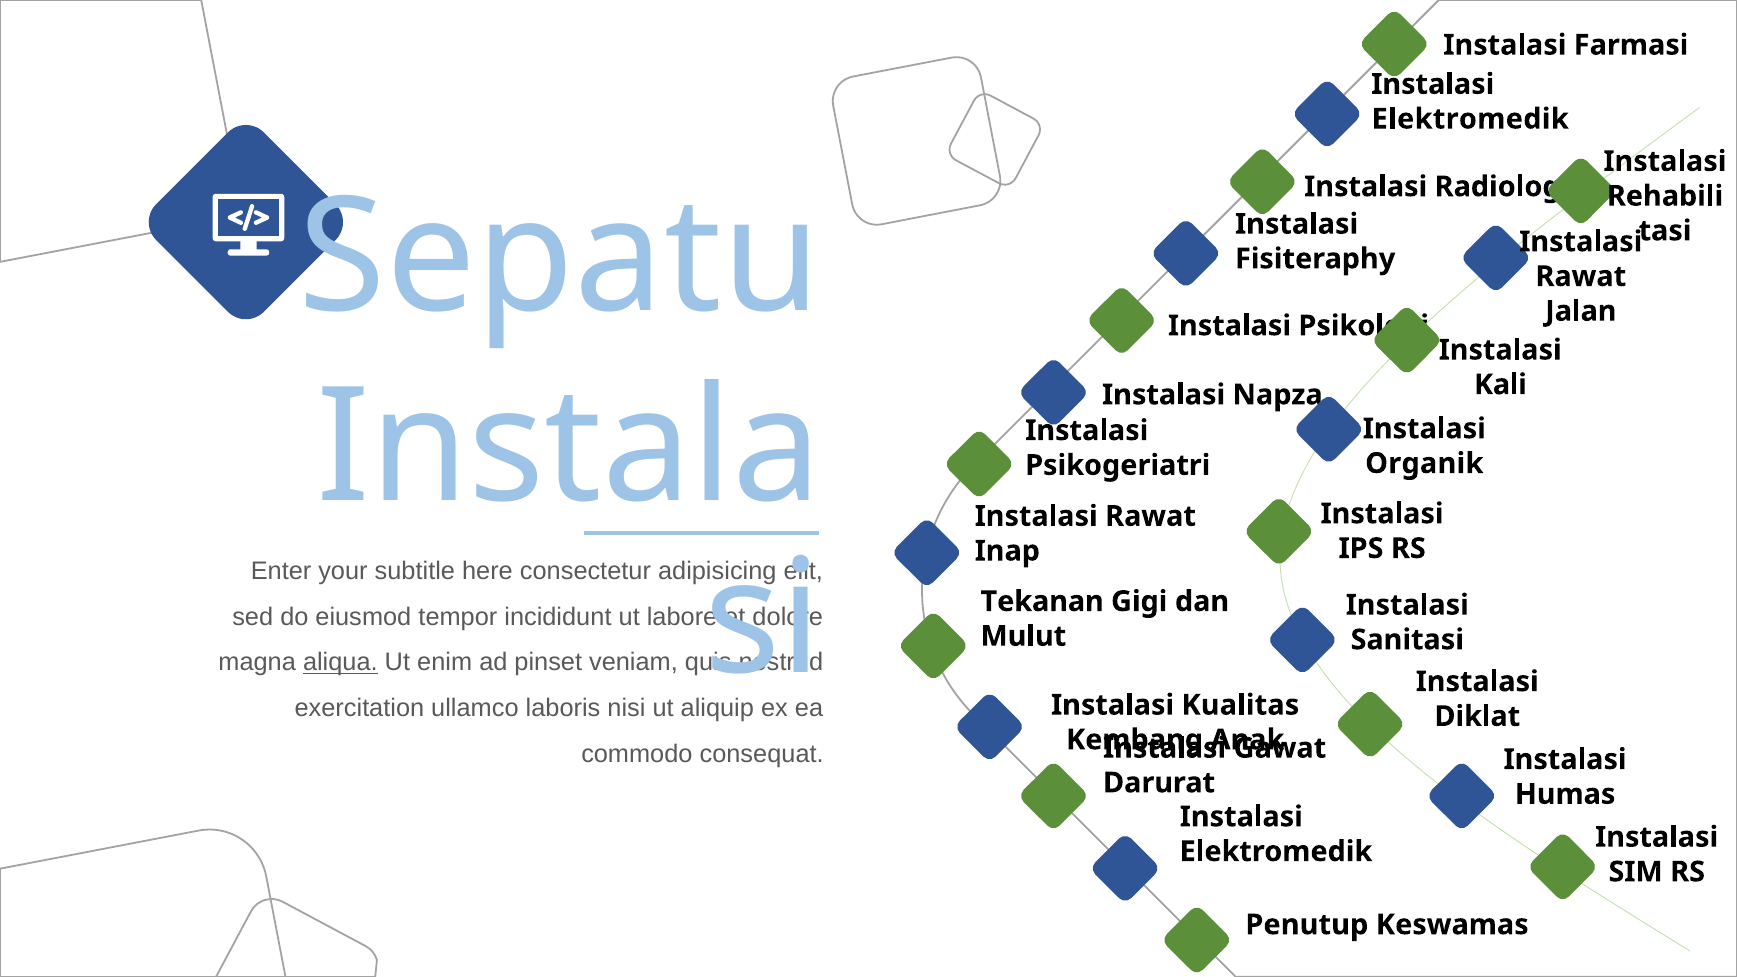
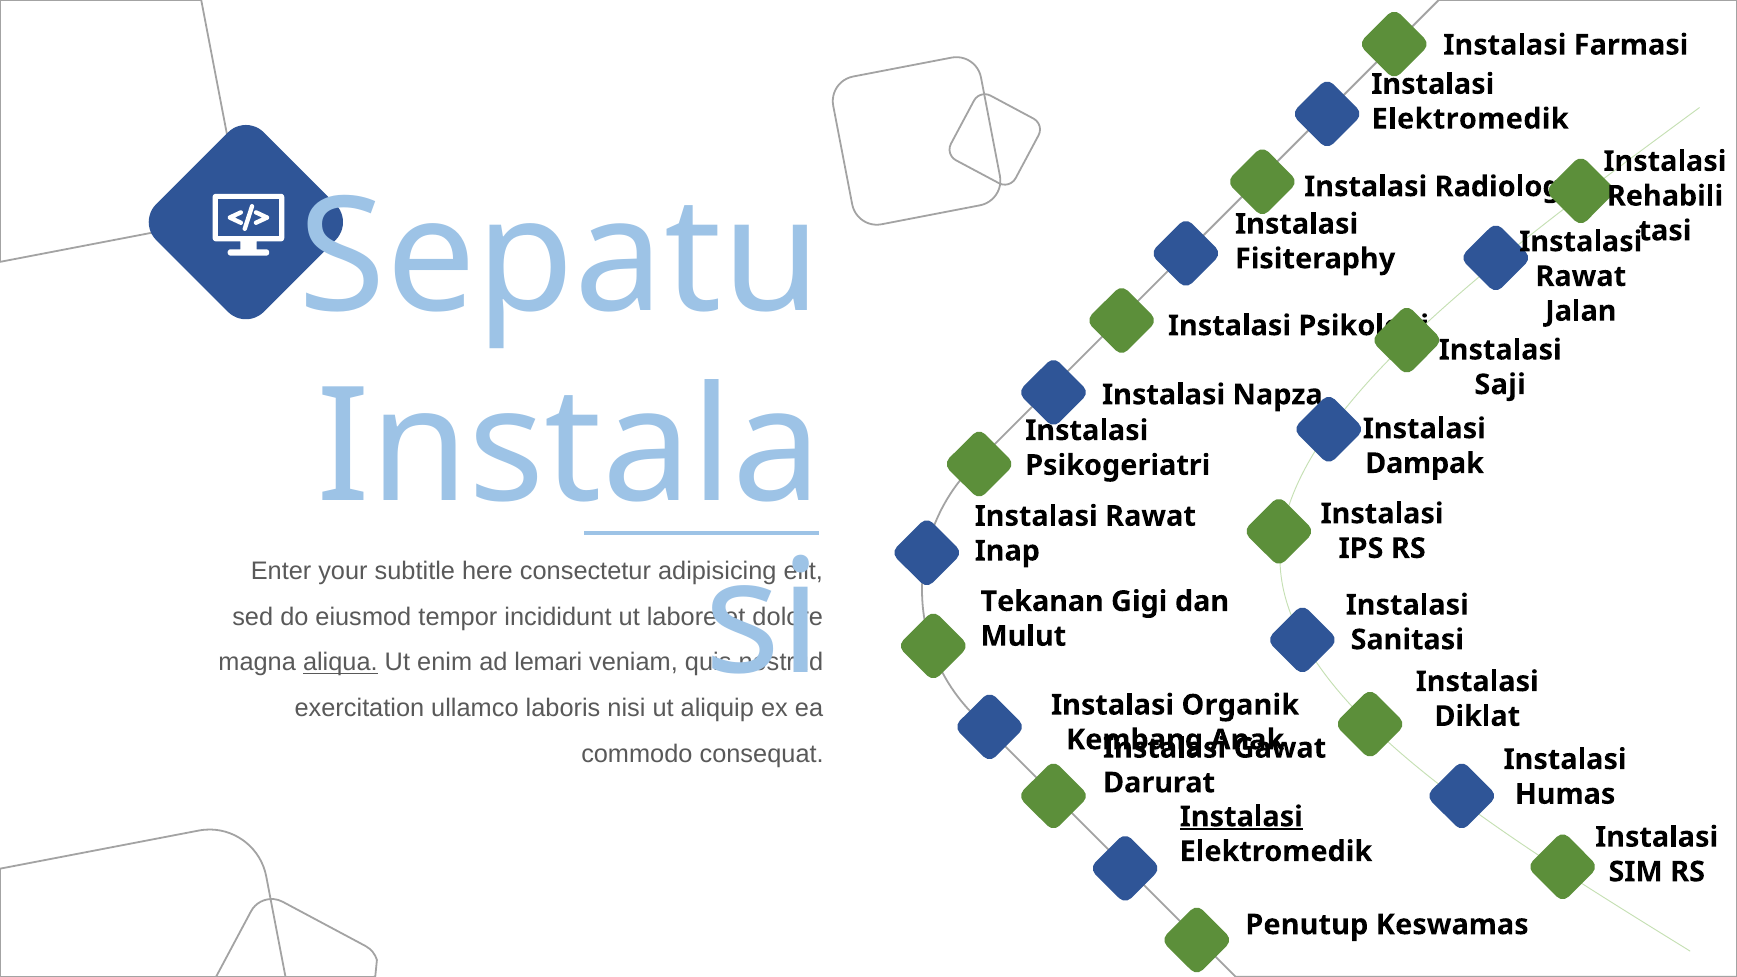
Kali: Kali -> Saji (1500, 385)
Organik: Organik -> Dampak (1425, 463)
pinset: pinset -> lemari (548, 663)
Kualitas: Kualitas -> Organik (1240, 705)
Instalasi underline: none -> present (1241, 817)
